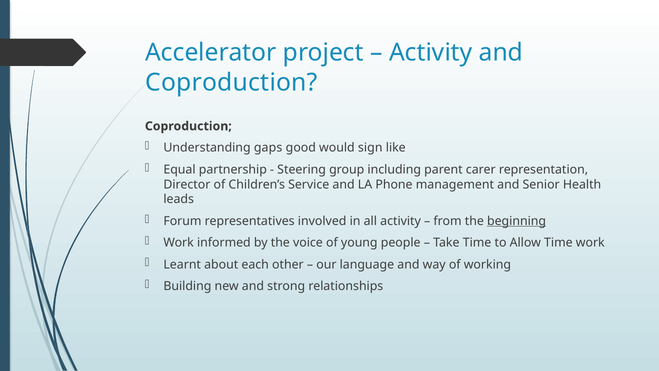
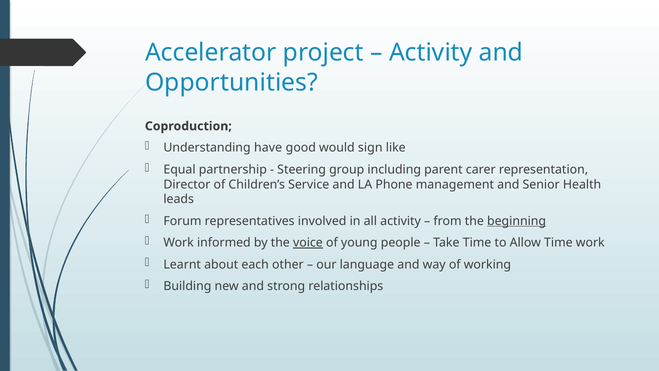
Coproduction: Coproduction -> Opportunities (232, 82)
gaps: gaps -> have (268, 148)
voice underline: none -> present (308, 243)
